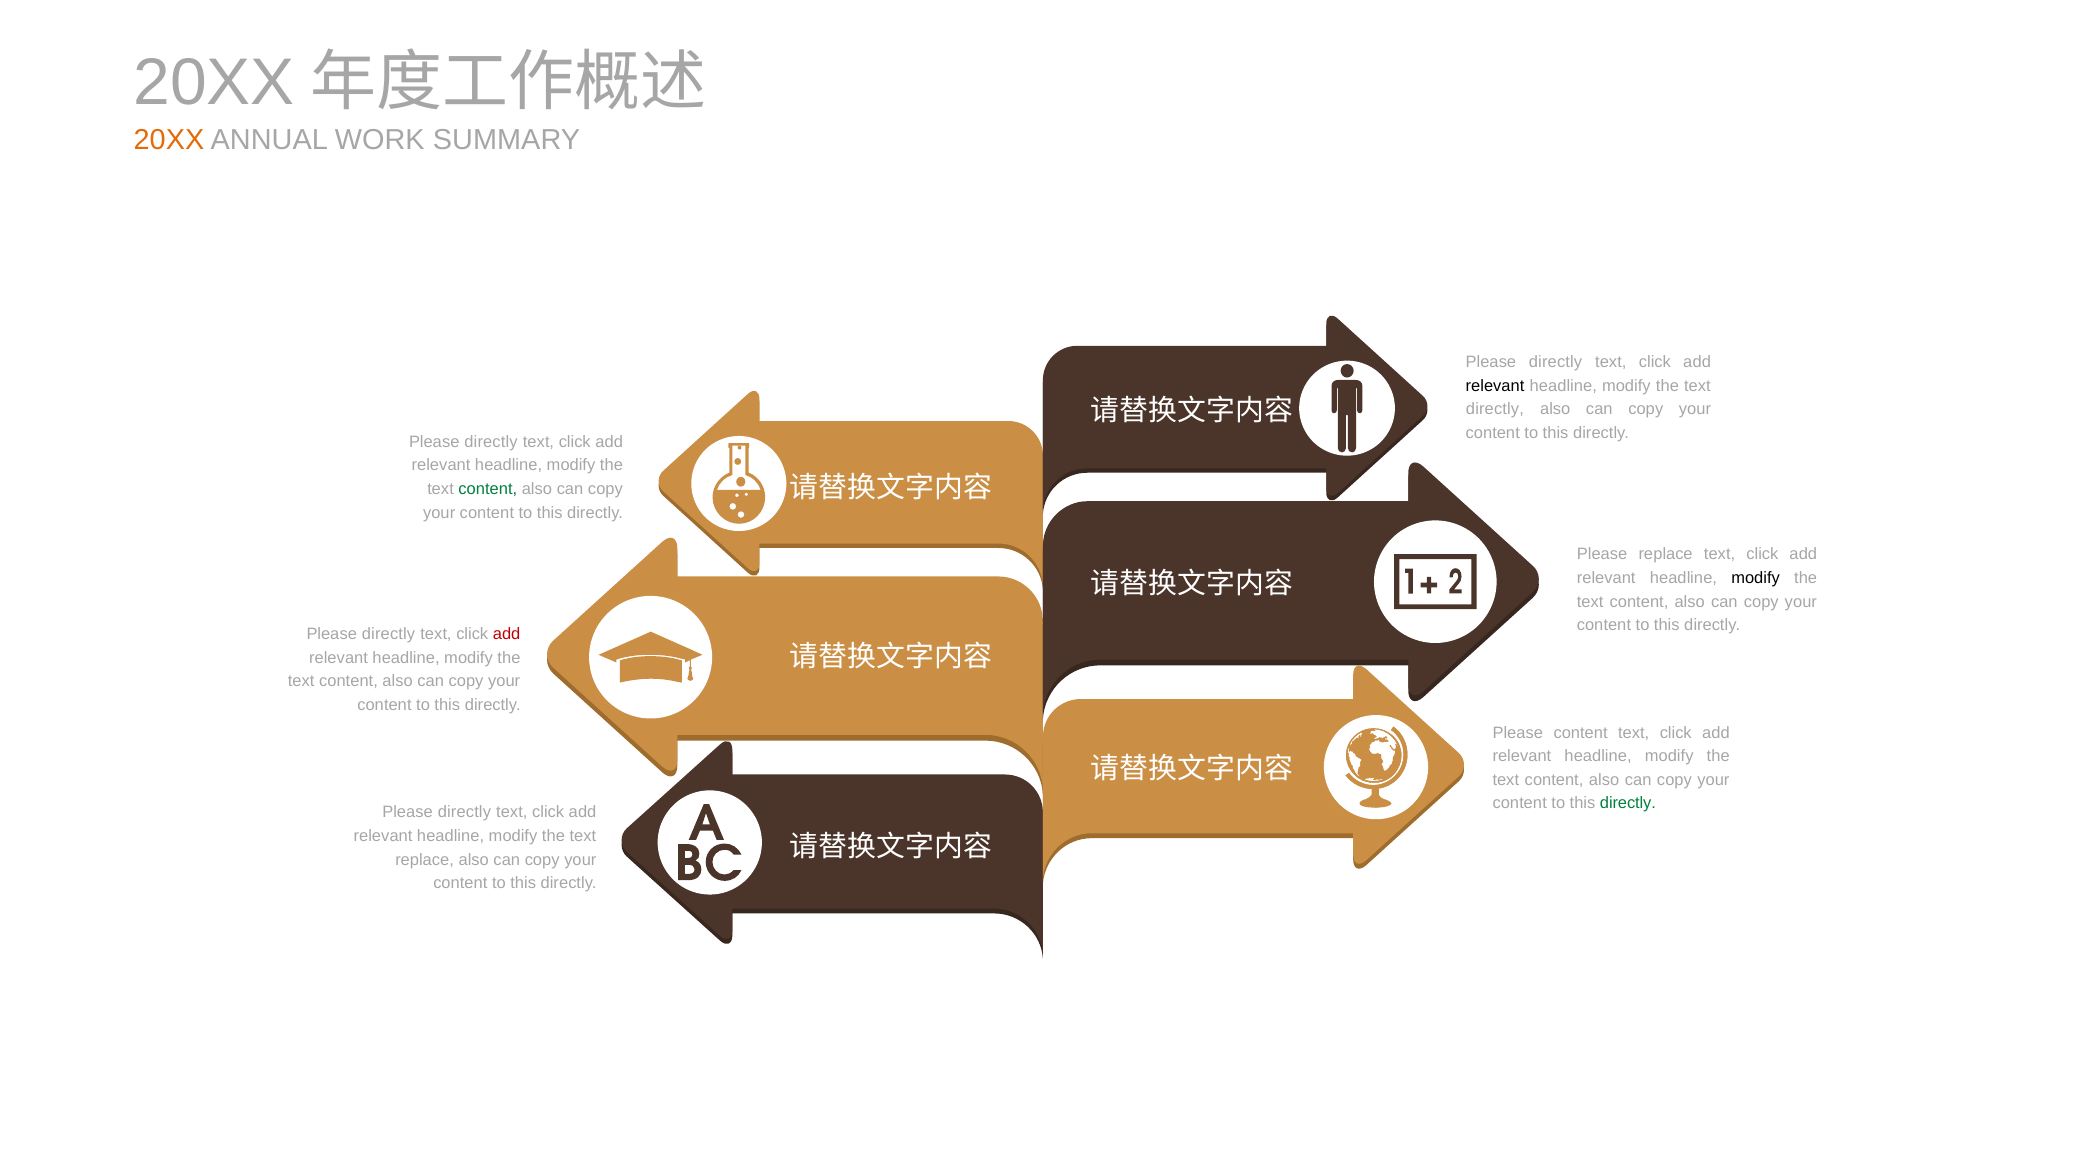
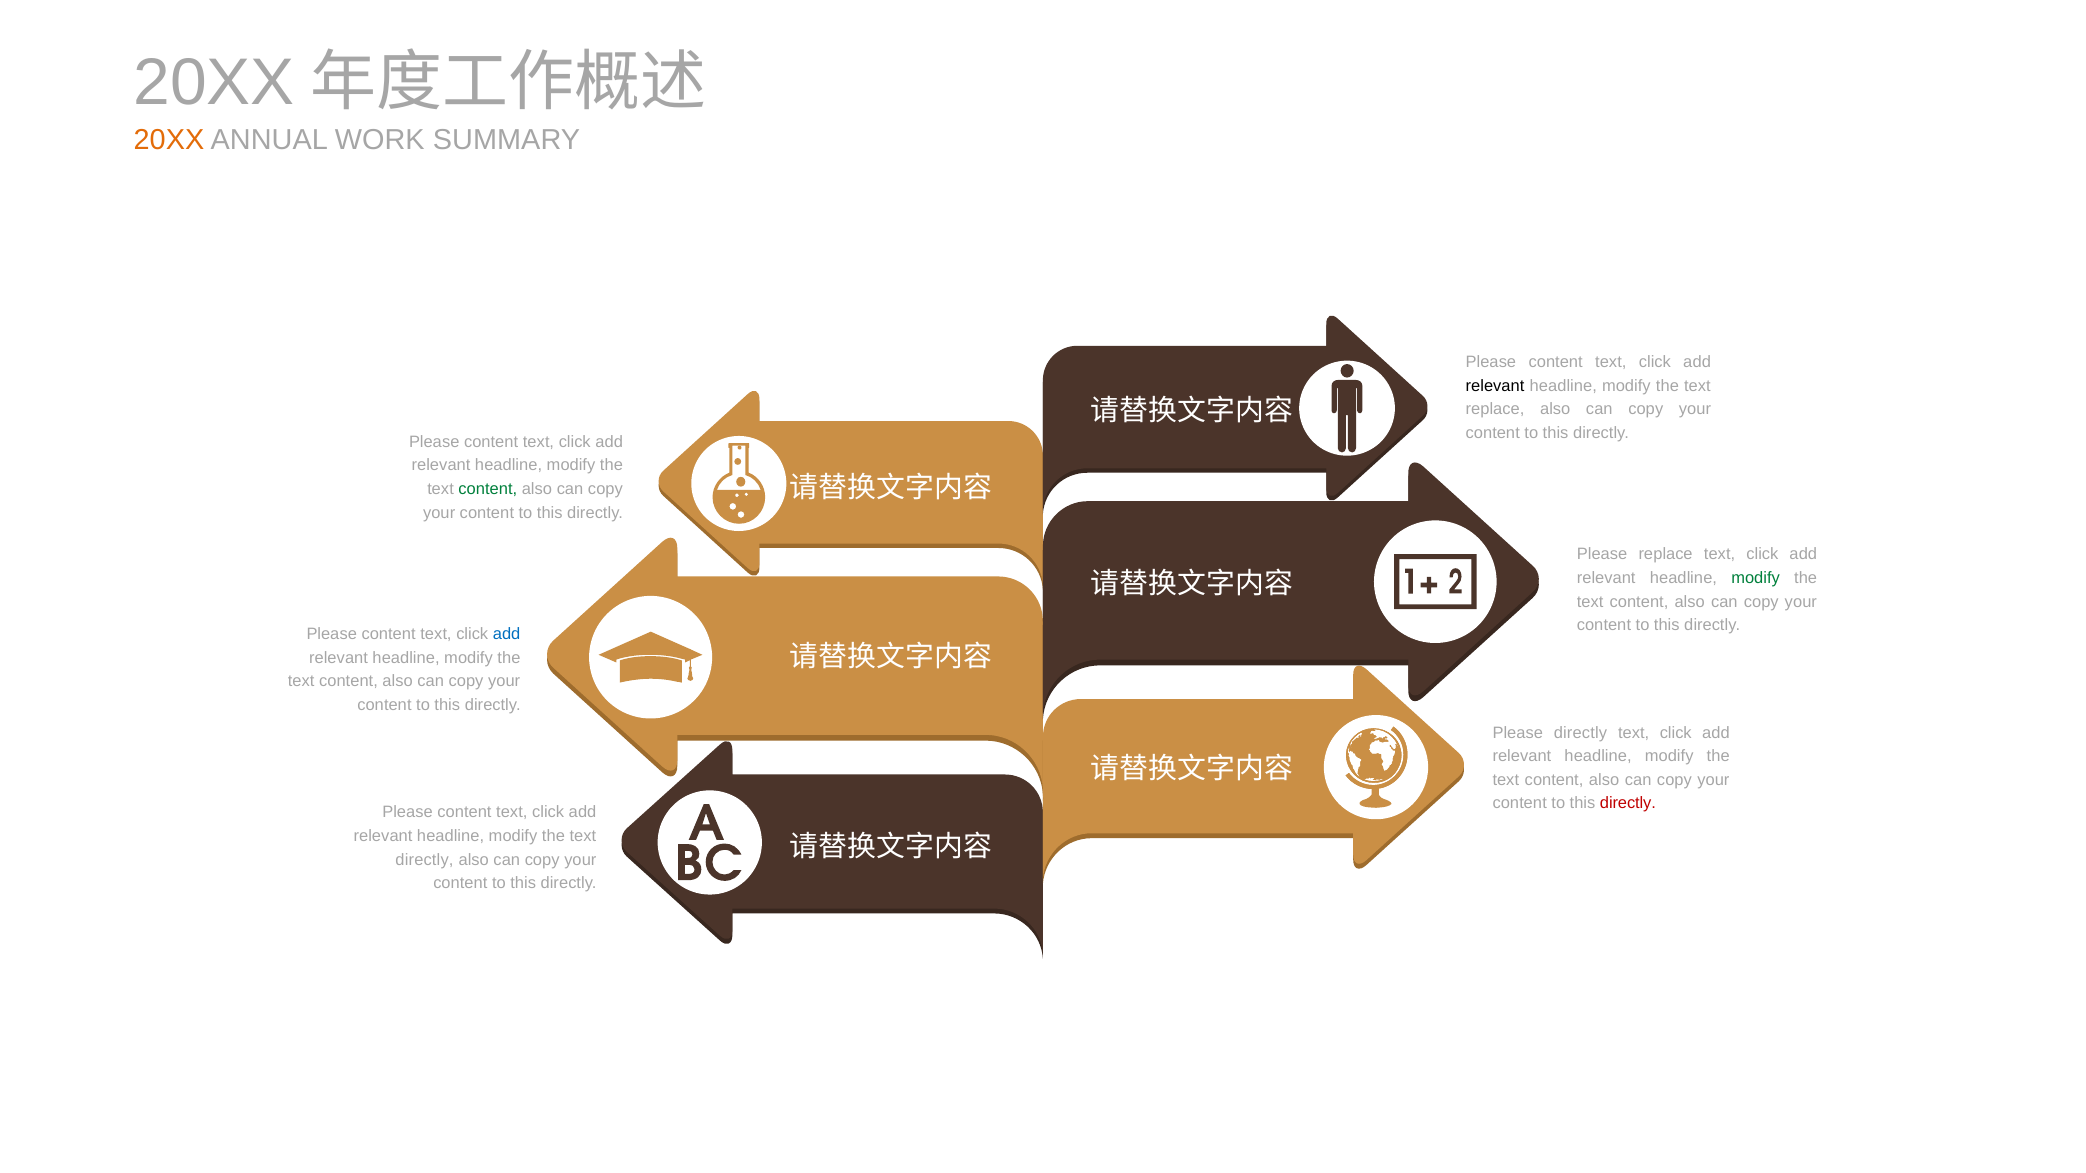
directly: directly -> content (1556, 362)
directly: directly -> replace (1495, 409)
directly: directly -> content (491, 442)
modify colour: black -> green (1756, 578)
directly: directly -> content (389, 634)
add colour: red -> blue (507, 634)
Please content: content -> directly (1580, 733)
directly colour: green -> red (1628, 804)
directly: directly -> content (464, 813)
replace: replace -> directly (424, 860)
